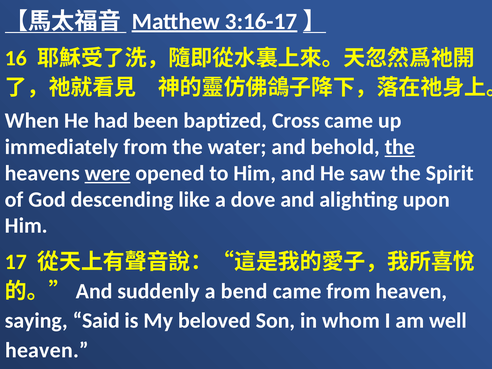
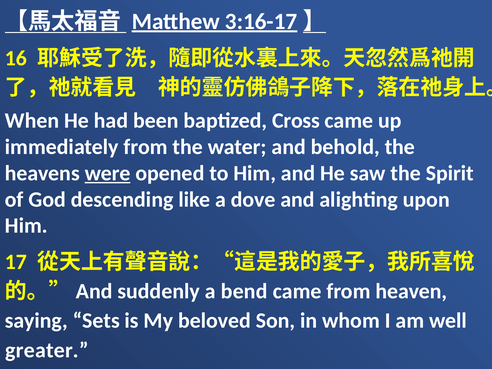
the underline: present -> none (400, 147)
Said: Said -> Sets (96, 321)
heaven: heaven -> greater (47, 350)
